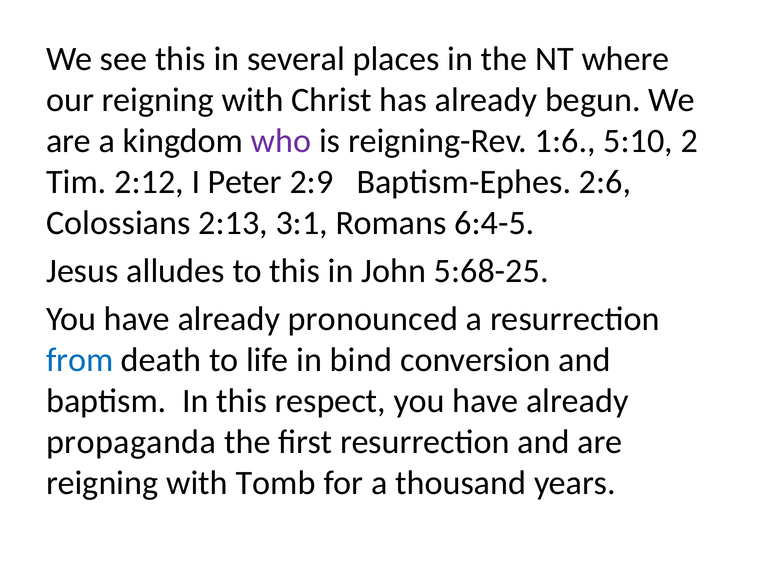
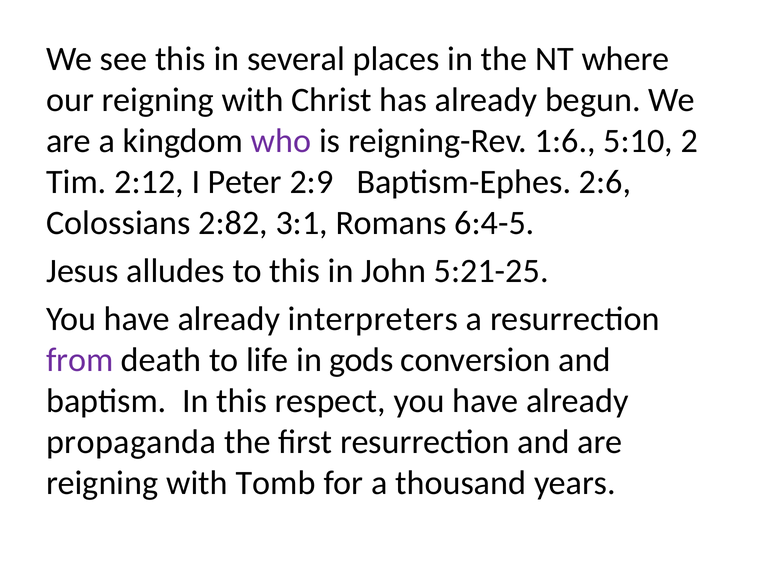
2:13: 2:13 -> 2:82 (233, 223)
5:68-25: 5:68-25 -> 5:21-25 (491, 271)
pronounced: pronounced -> interpreters (373, 319)
from colour: blue -> purple (80, 360)
bind: bind -> gods (361, 360)
